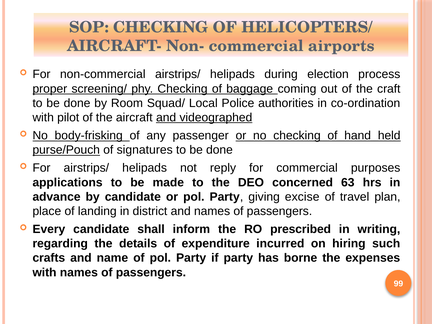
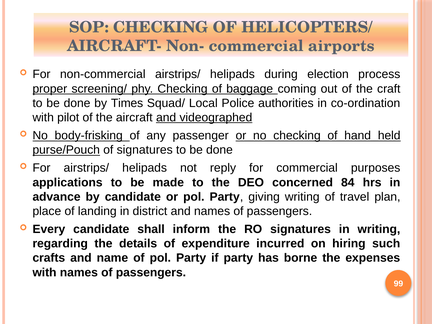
Room: Room -> Times (127, 103)
63: 63 -> 84 (348, 182)
giving excise: excise -> writing (302, 197)
RO prescribed: prescribed -> signatures (301, 229)
